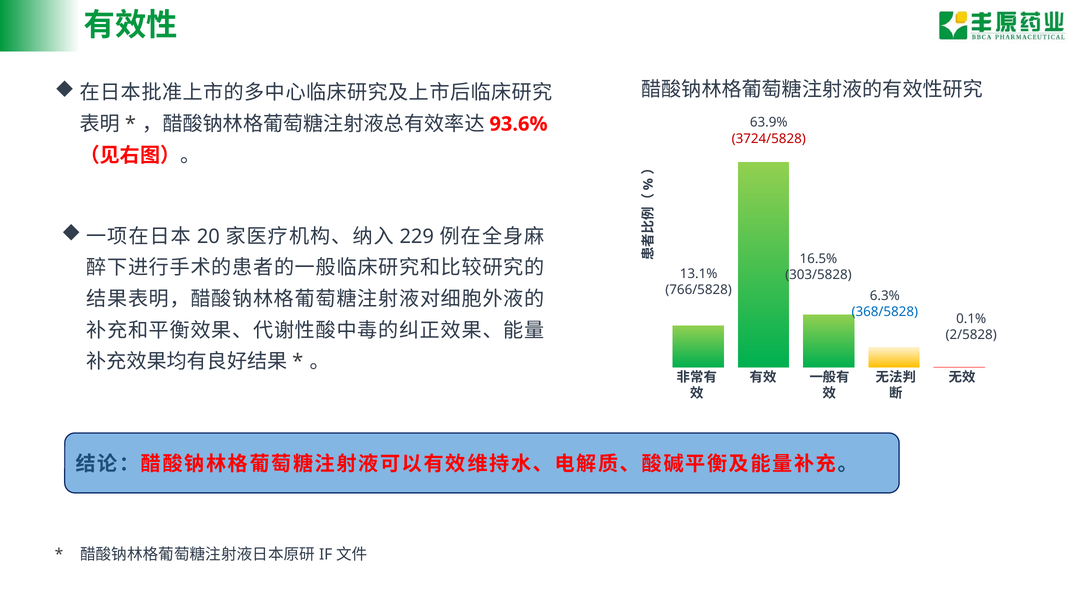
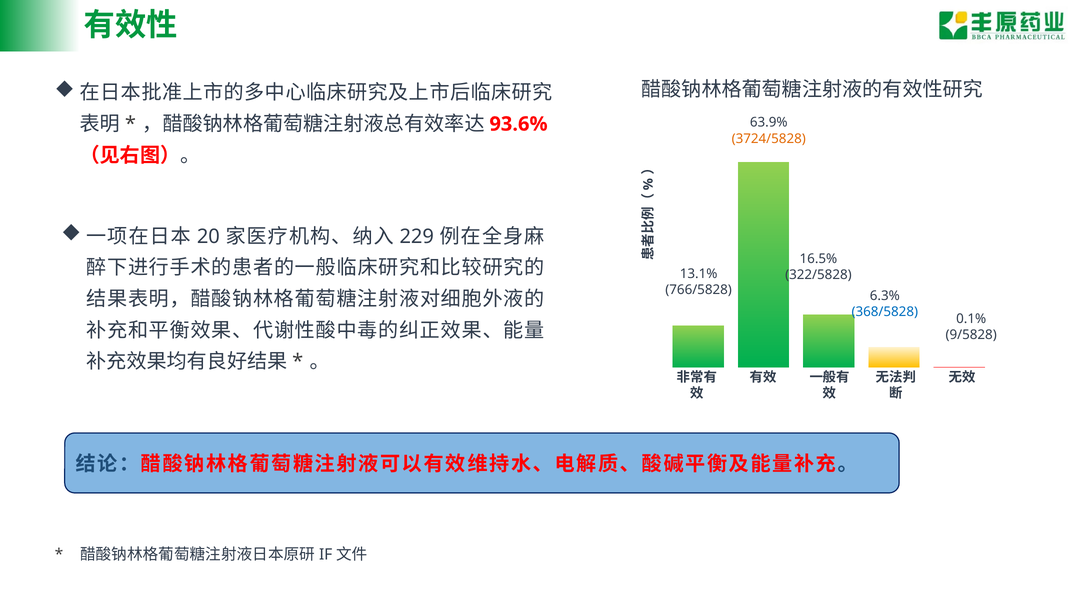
3724/5828 colour: red -> orange (769, 139)
303/5828: 303/5828 -> 322/5828 (818, 275)
2/5828: 2/5828 -> 9/5828 (971, 335)
